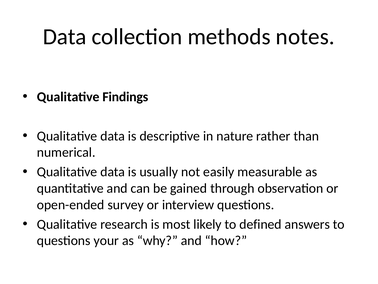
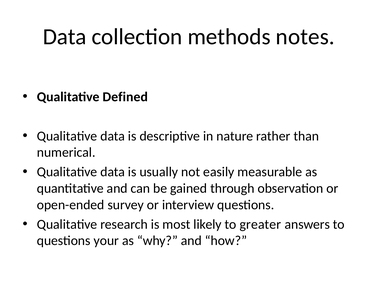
Findings: Findings -> Defined (125, 97)
defined: defined -> greater (260, 224)
